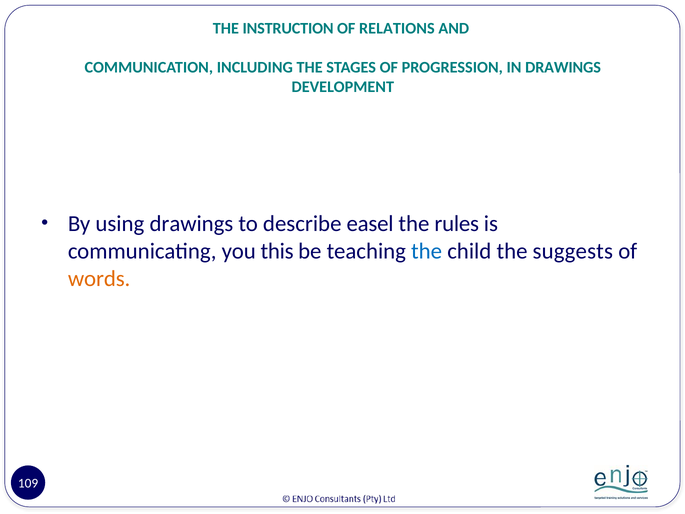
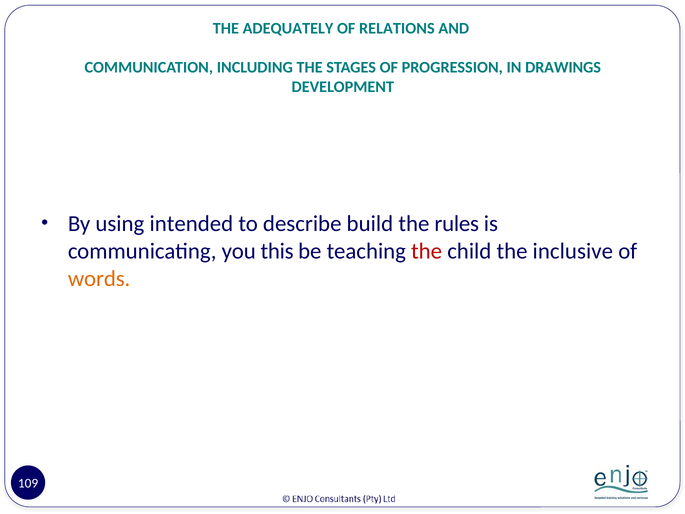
INSTRUCTION: INSTRUCTION -> ADEQUATELY (288, 29)
using drawings: drawings -> intended (191, 224)
easel: easel -> build (370, 224)
the colour: blue -> red (427, 251)
suggests: suggests -> inclusive (573, 251)
